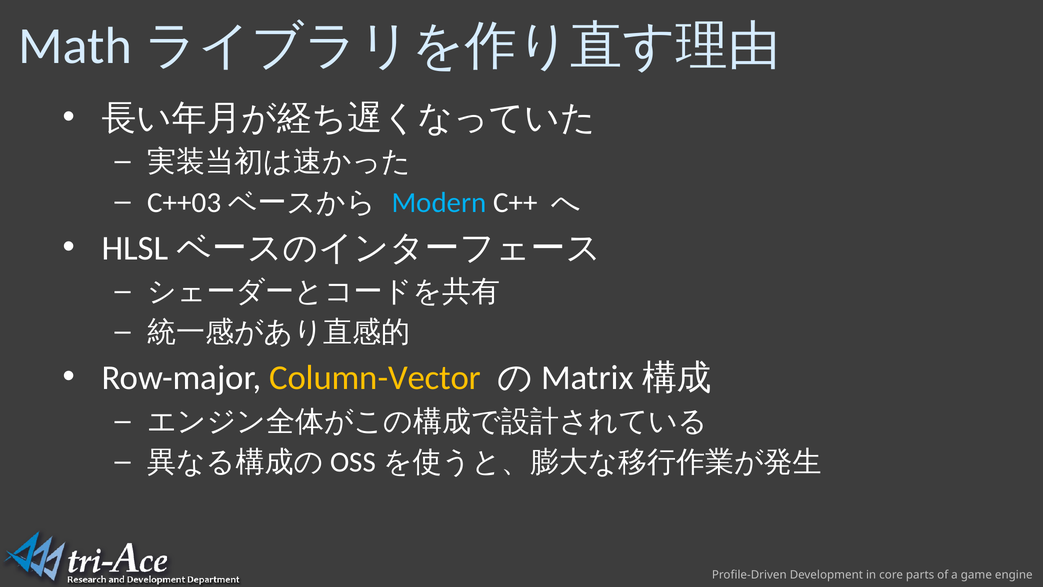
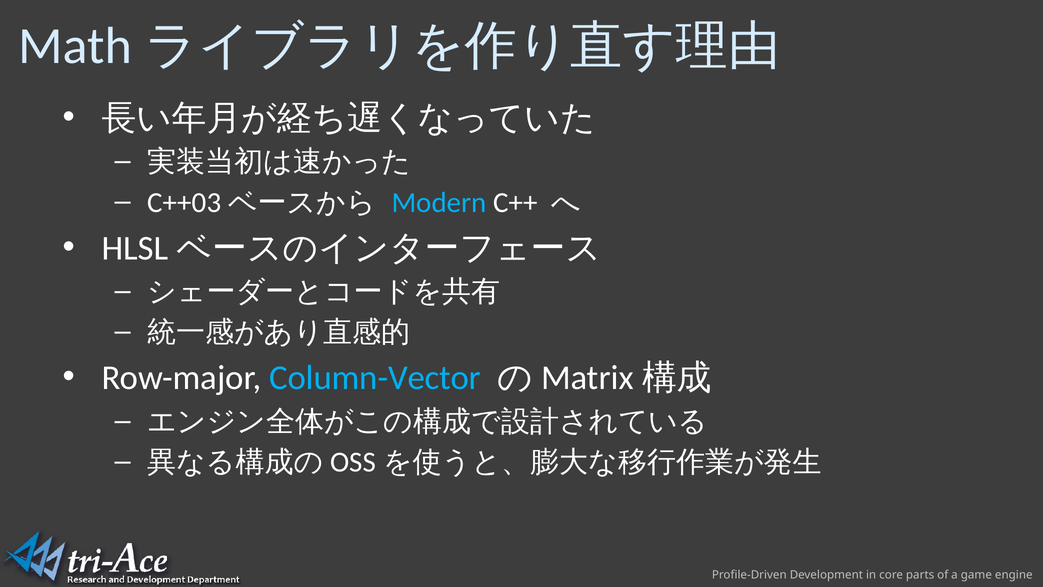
Column-Vector colour: yellow -> light blue (375, 378)
